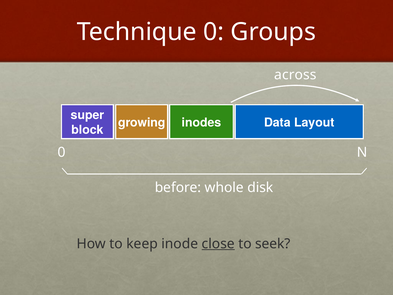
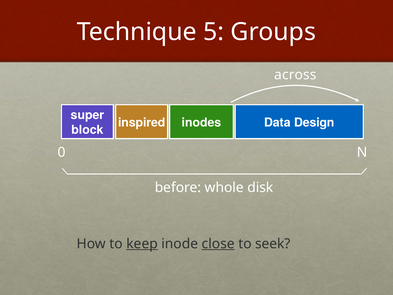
Technique 0: 0 -> 5 (214, 32)
growing: growing -> inspired (142, 122)
Layout: Layout -> Design (314, 122)
keep underline: none -> present (142, 243)
